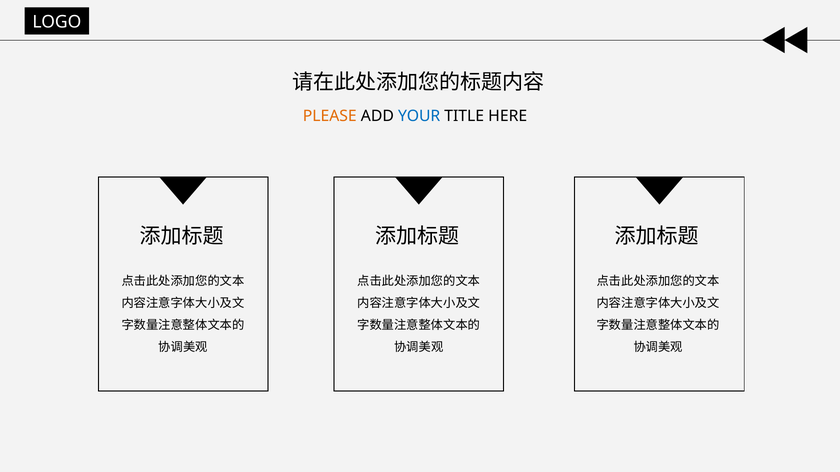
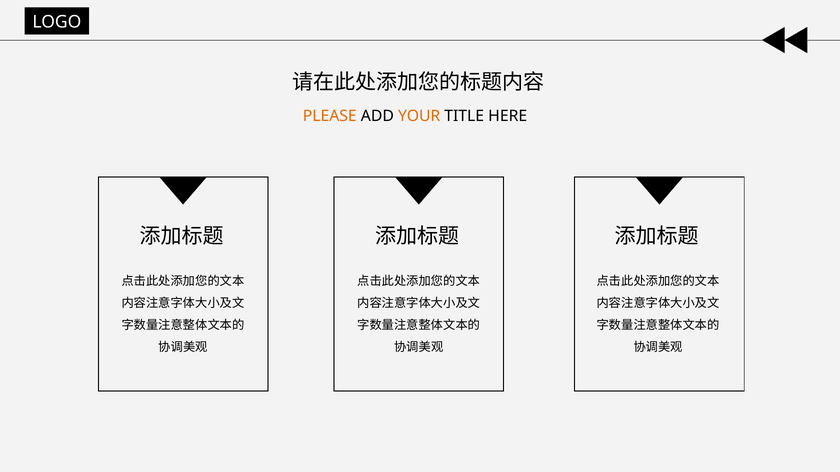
YOUR colour: blue -> orange (419, 116)
